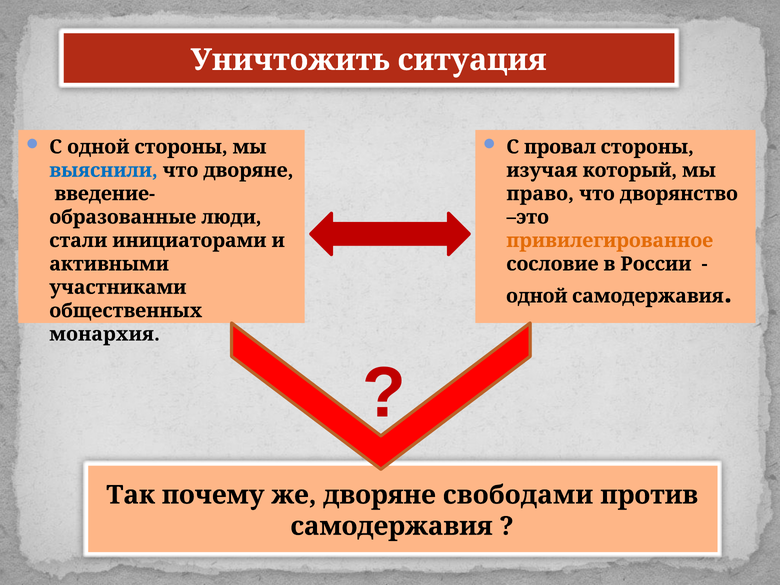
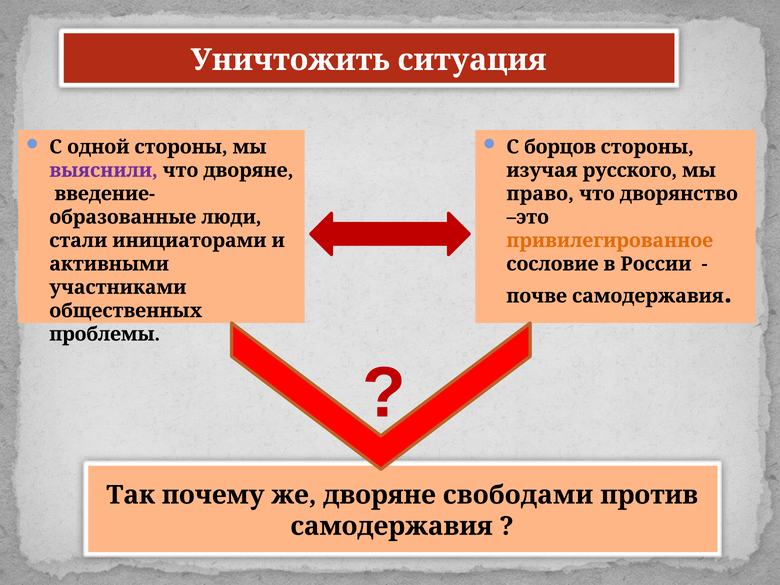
провал: провал -> борцов (560, 147)
выяснили colour: blue -> purple (104, 170)
который: который -> русского (630, 170)
одной: одной -> почве (537, 296)
монархия: монархия -> проблемы (105, 334)
